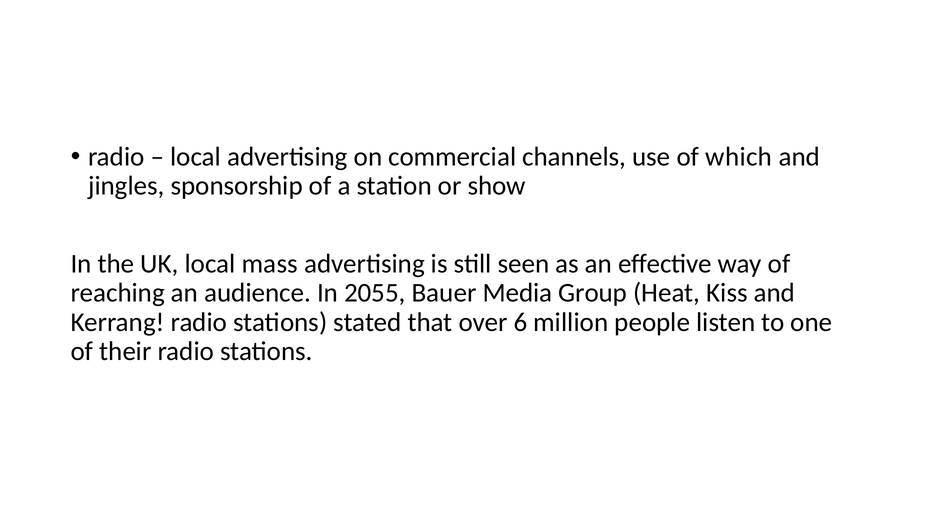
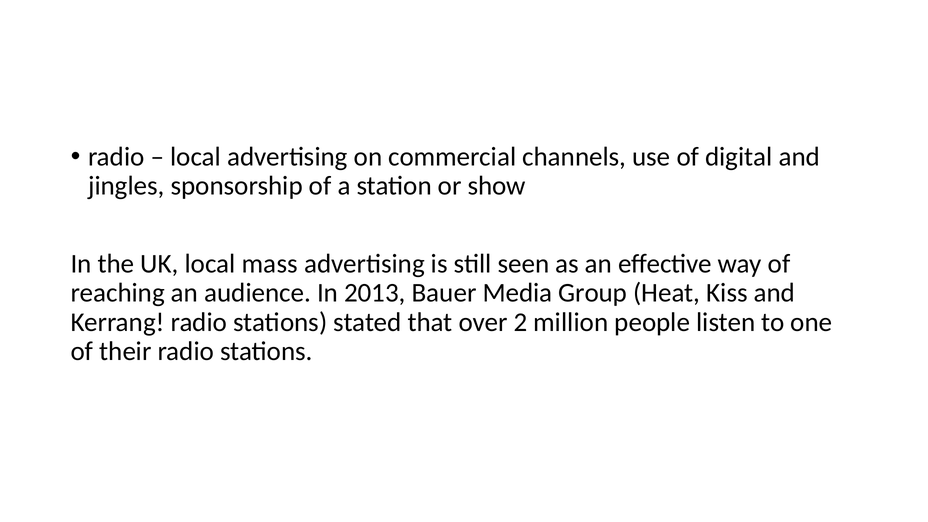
which: which -> digital (739, 157)
2055: 2055 -> 2013 (375, 293)
6: 6 -> 2 (520, 322)
